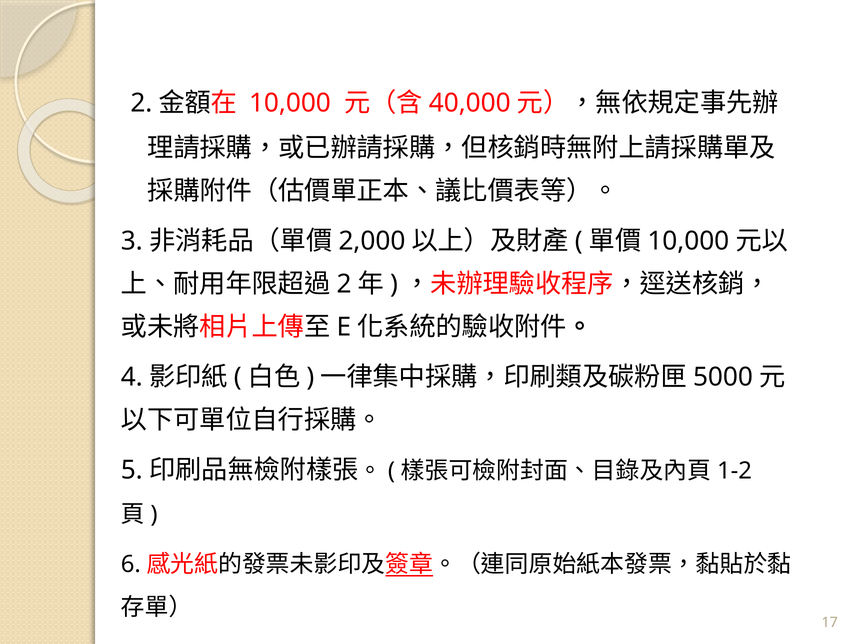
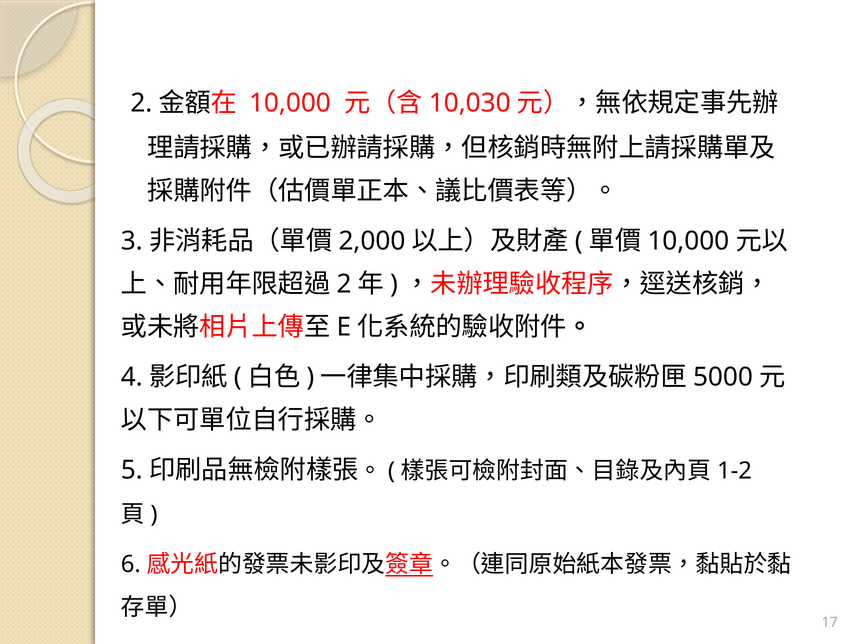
40,000: 40,000 -> 10,030 (470, 103)
